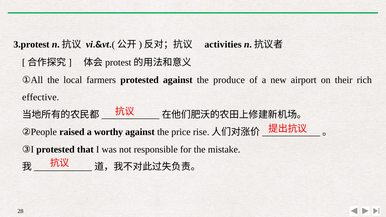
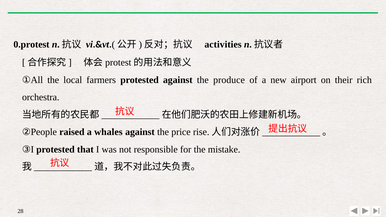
3.protest: 3.protest -> 0.protest (31, 44)
effective: effective -> orchestra (41, 97)
worthy: worthy -> whales (108, 132)
